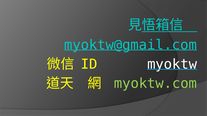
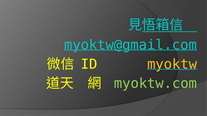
myoktw colour: white -> yellow (172, 64)
